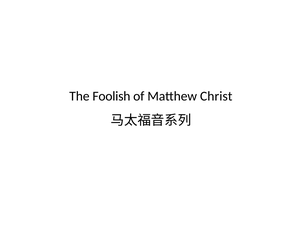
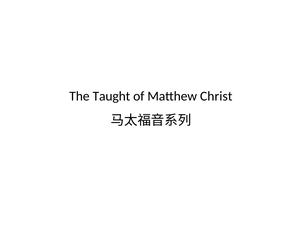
Foolish: Foolish -> Taught (111, 96)
